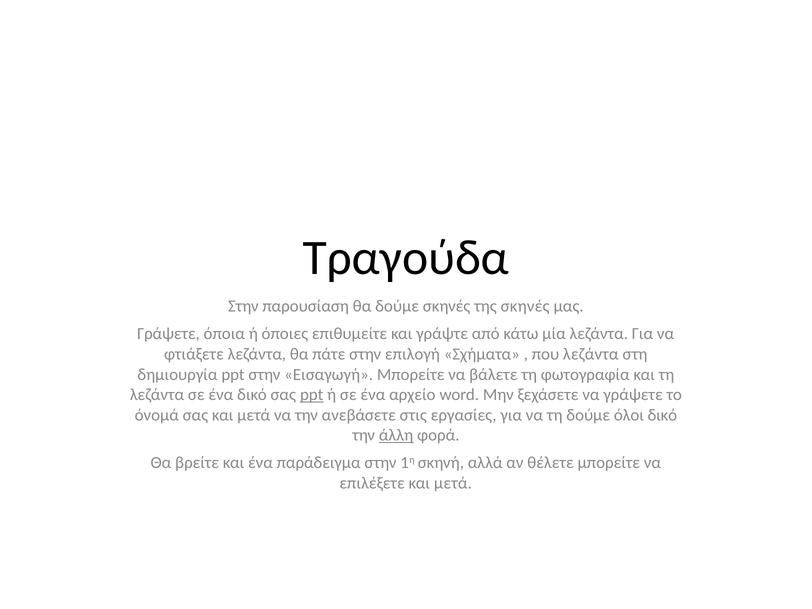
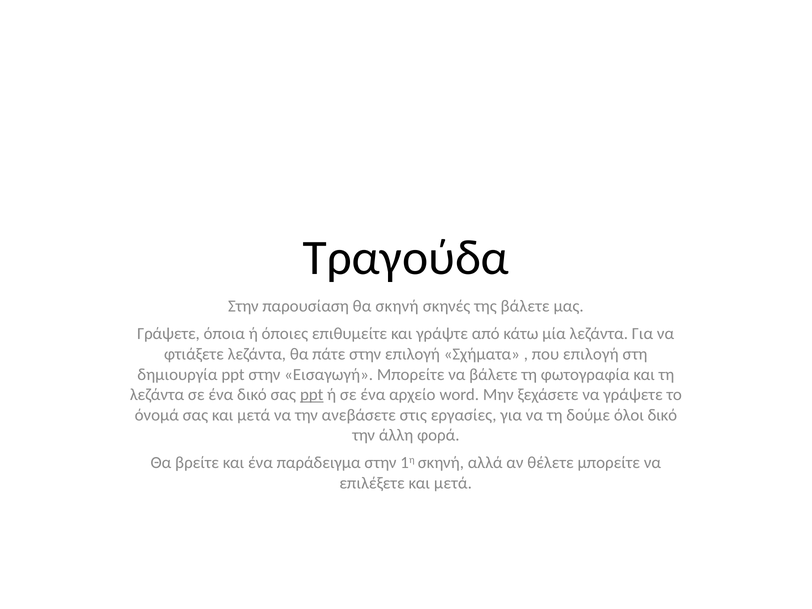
θα δούμε: δούμε -> σκηνή (397, 306)
της σκηνές: σκηνές -> βάλετε (525, 306)
που λεζάντα: λεζάντα -> επιλογή (591, 354)
άλλη underline: present -> none (396, 435)
